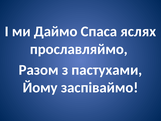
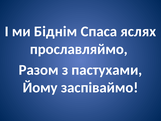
Даймо: Даймо -> Біднім (56, 31)
